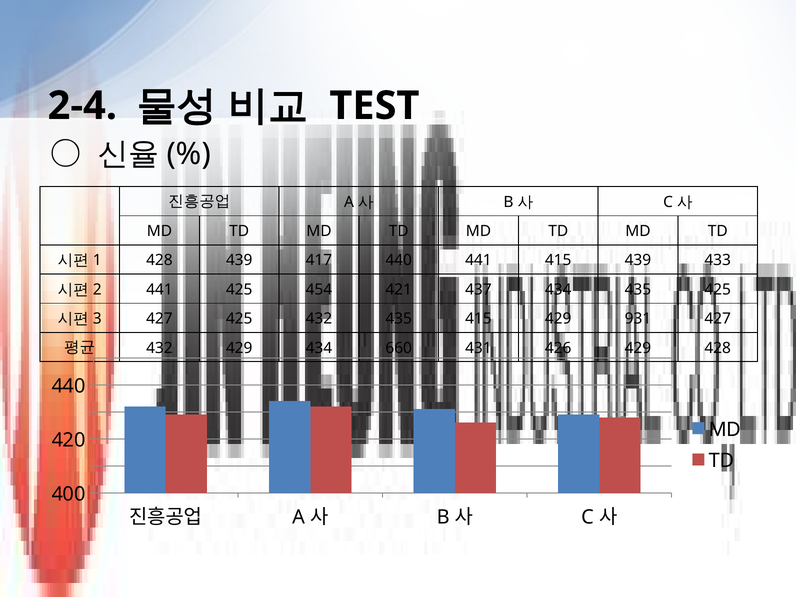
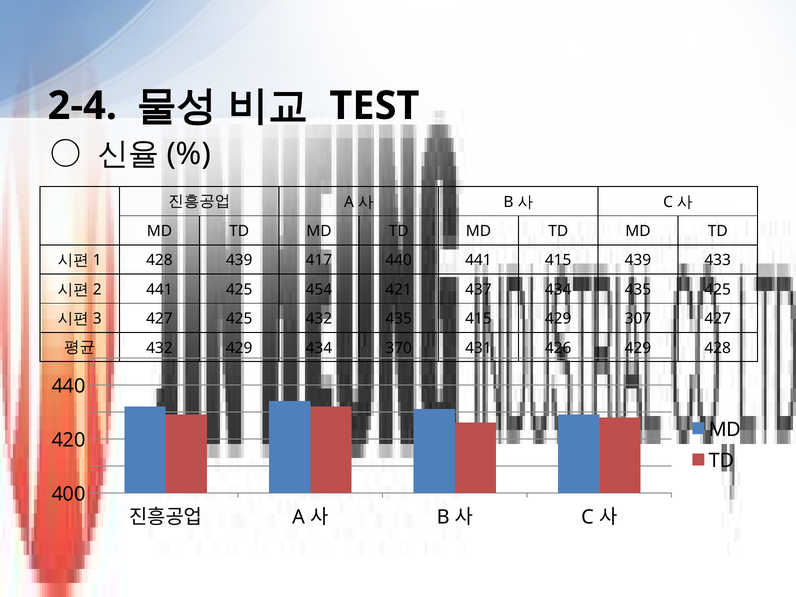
931: 931 -> 307 (638, 319)
660: 660 -> 370 (399, 348)
